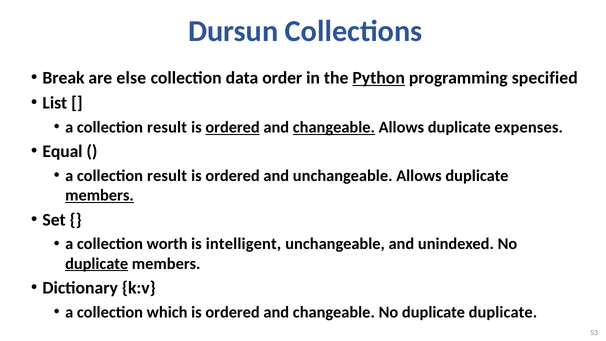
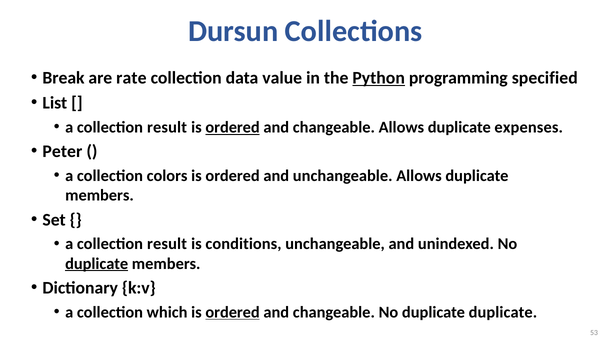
else: else -> rate (131, 78)
order: order -> value (282, 78)
changeable underline: present -> none (334, 127)
Equal: Equal -> Peter (62, 152)
result: result -> colors (167, 176)
members underline: present -> none (100, 195)
worth: worth -> result (167, 244)
intelligent: intelligent -> conditions (244, 244)
ordered underline: none -> present (233, 312)
